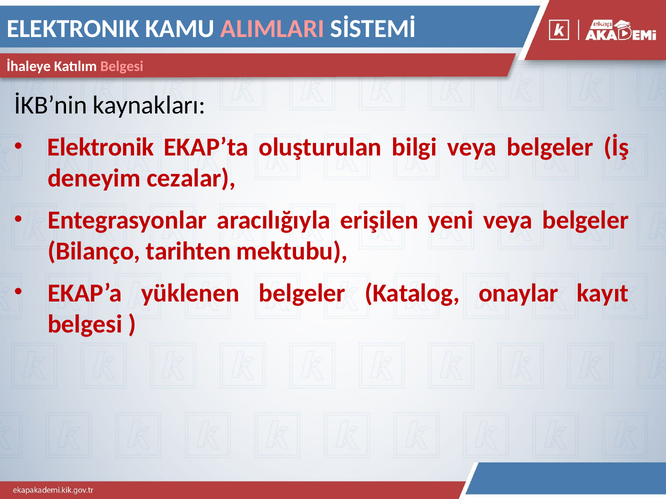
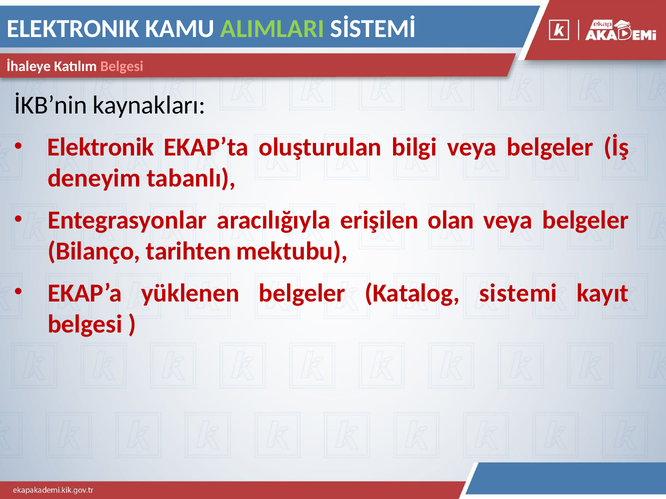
ALIMLARI colour: pink -> light green (272, 29)
cezalar: cezalar -> tabanlı (191, 179)
yeni: yeni -> olan (451, 220)
onaylar: onaylar -> sistemi (518, 293)
